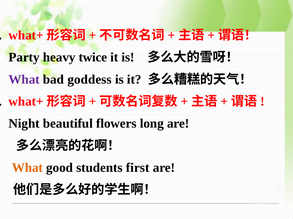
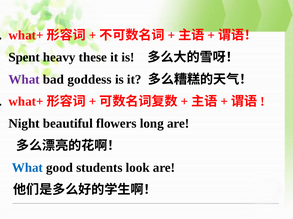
Party: Party -> Spent (24, 58)
twice: twice -> these (93, 58)
What colour: orange -> blue (27, 168)
first: first -> look (138, 168)
